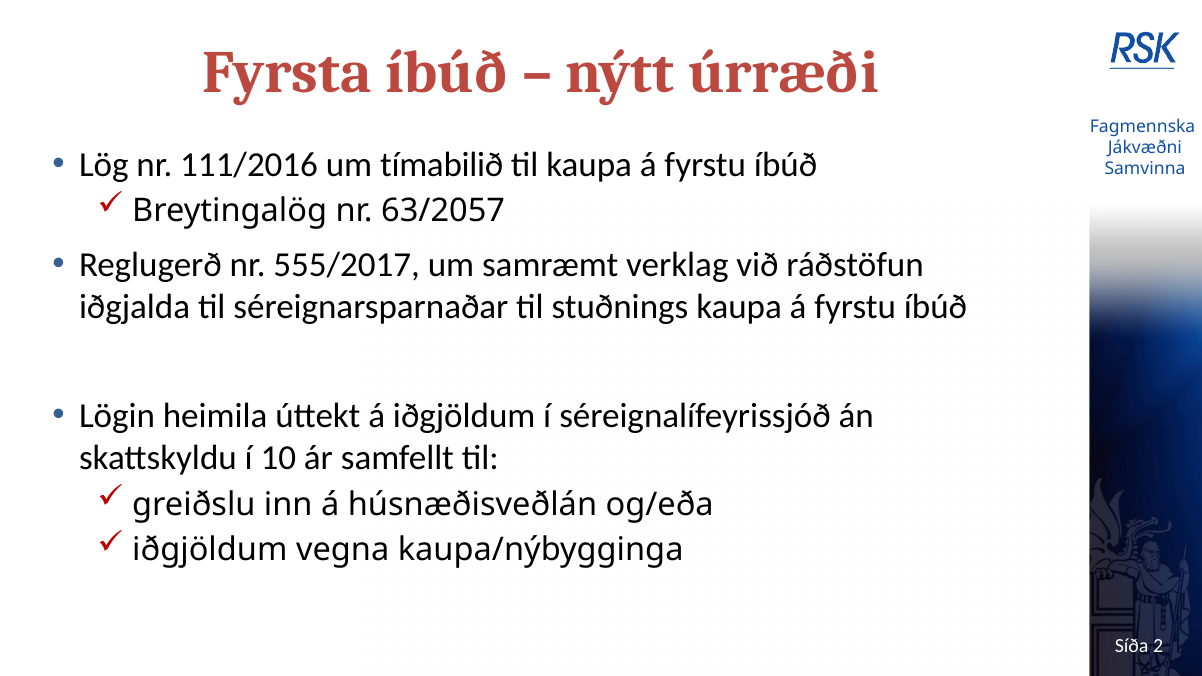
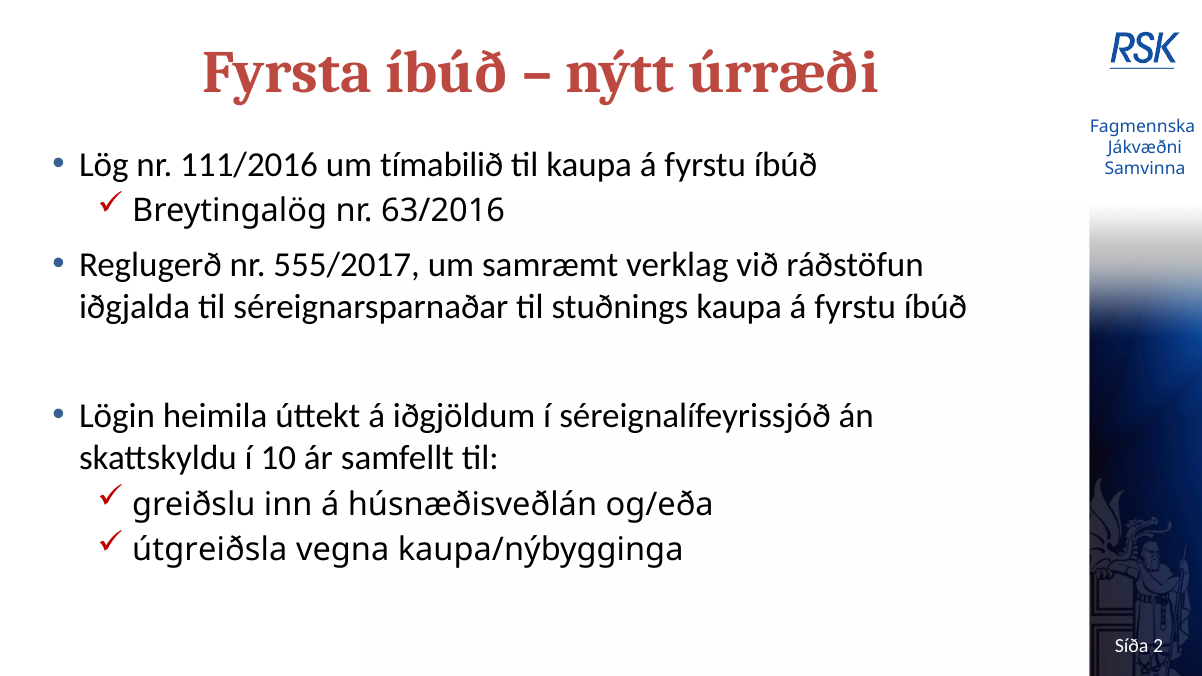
63/2057: 63/2057 -> 63/2016 (443, 211)
iðgjöldum: iðgjöldum -> útgreiðsla (210, 550)
